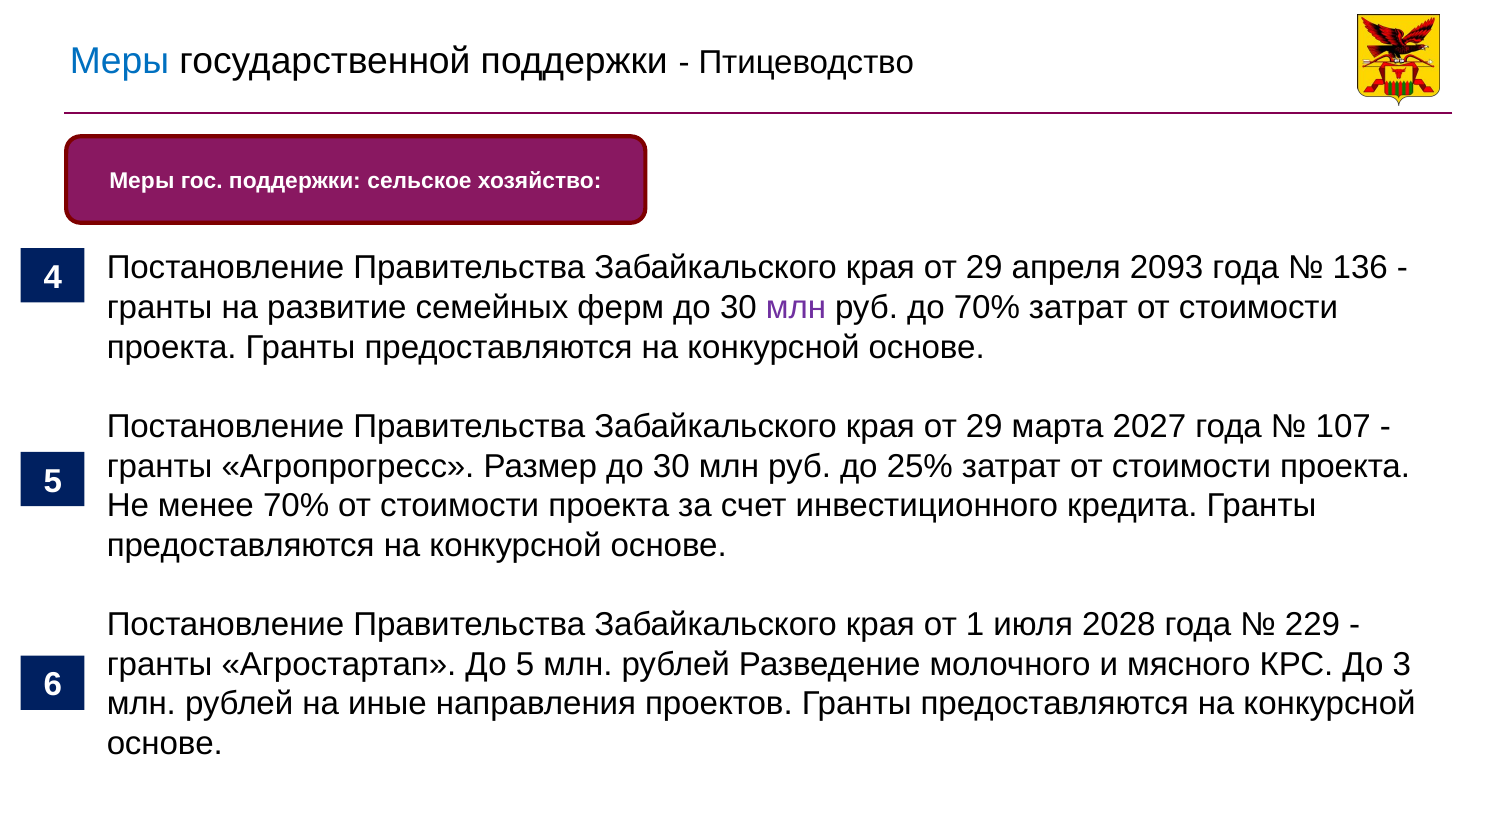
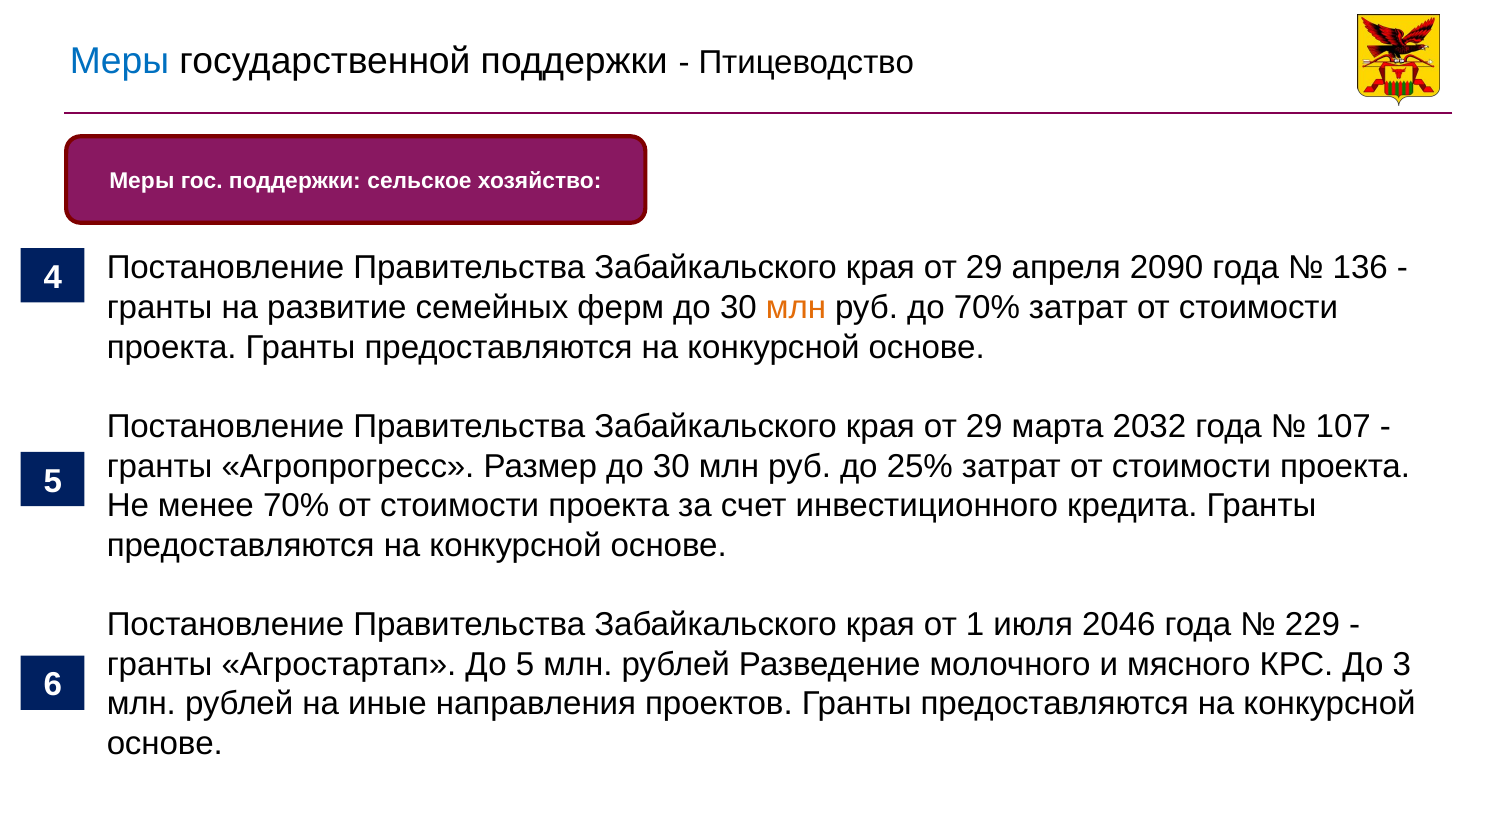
2093: 2093 -> 2090 (1167, 268)
млн colour: purple -> orange (796, 308)
2027: 2027 -> 2032 (1149, 427)
2028: 2028 -> 2046 (1119, 625)
